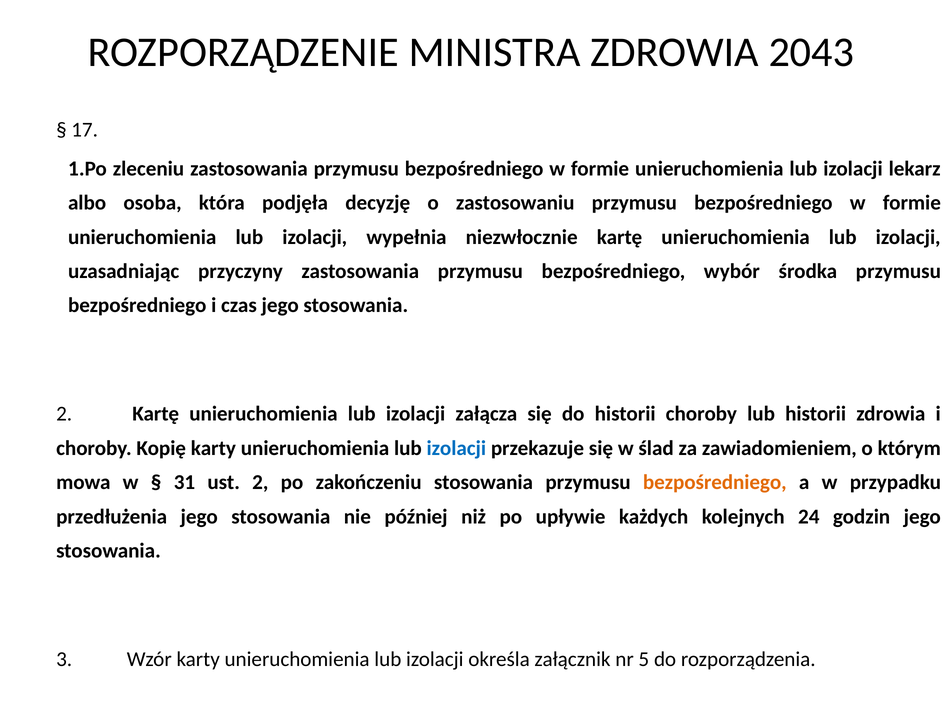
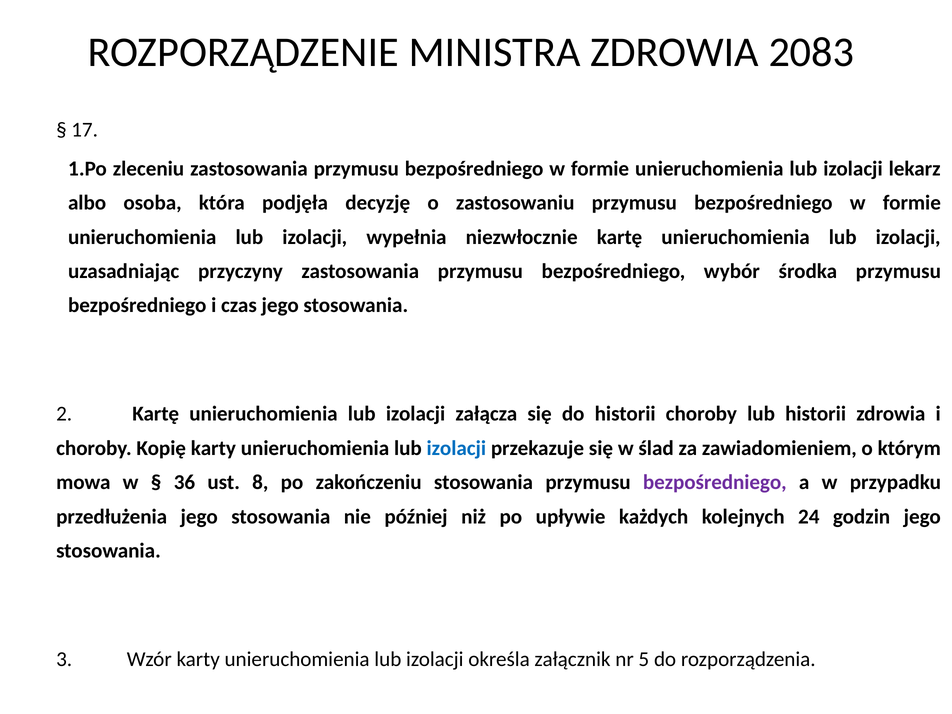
2043: 2043 -> 2083 (811, 52)
31: 31 -> 36 (184, 482)
ust 2: 2 -> 8 (260, 482)
bezpośredniego colour: orange -> purple (715, 482)
